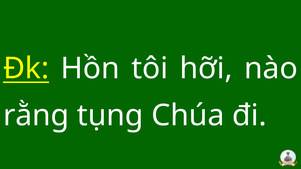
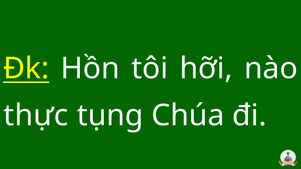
rằng: rằng -> thực (36, 116)
